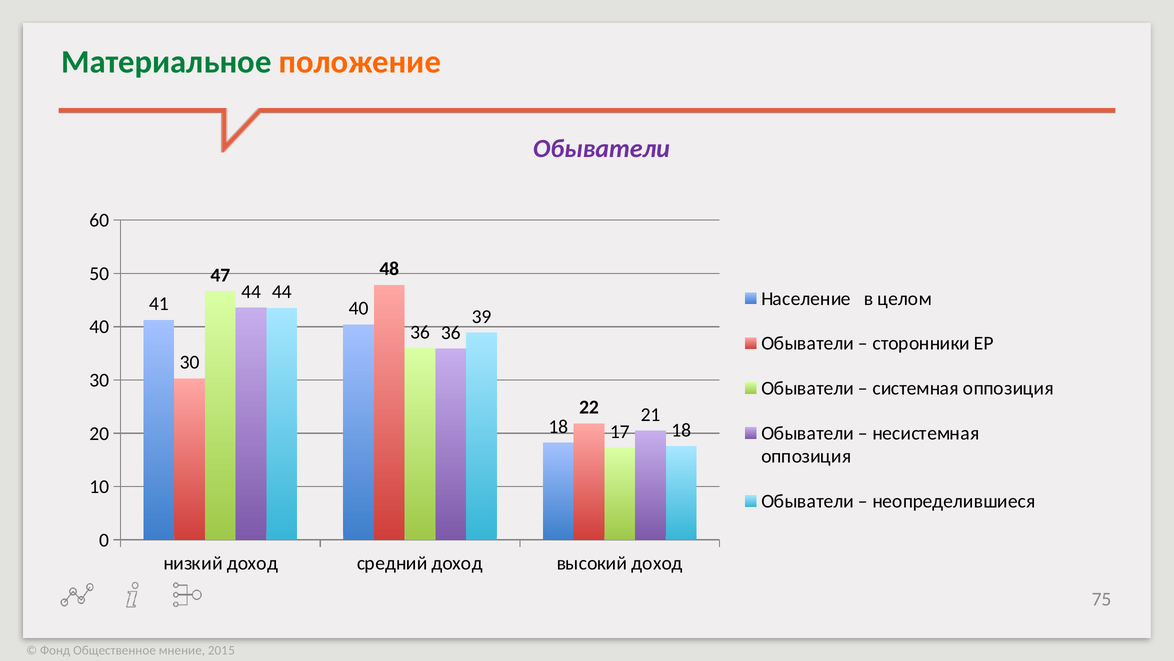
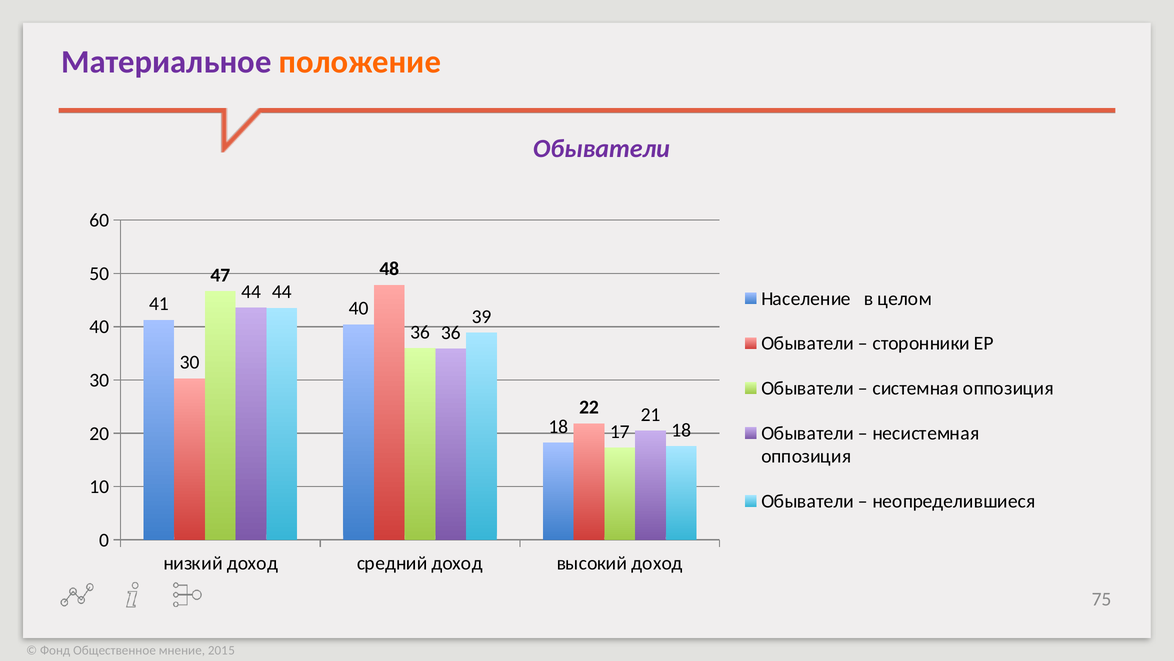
Материальное colour: green -> purple (166, 62)
